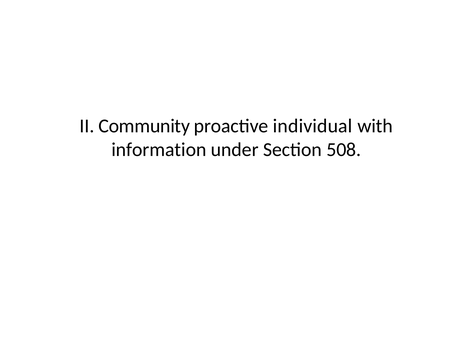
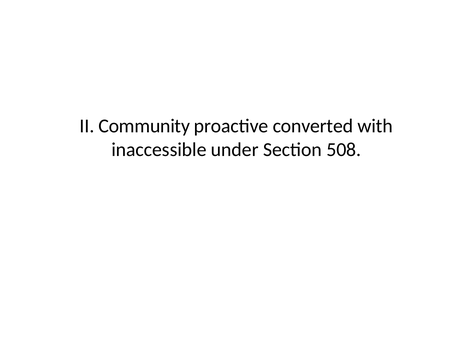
individual: individual -> converted (313, 126)
information: information -> inaccessible (159, 150)
